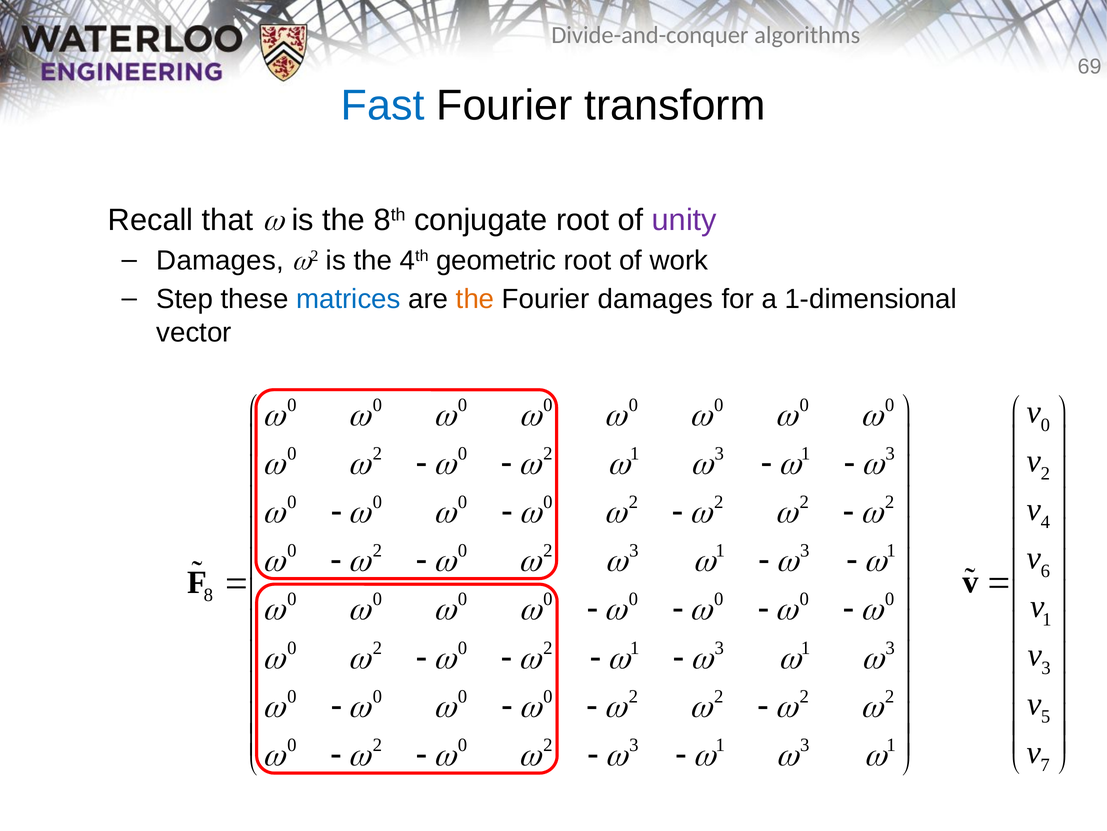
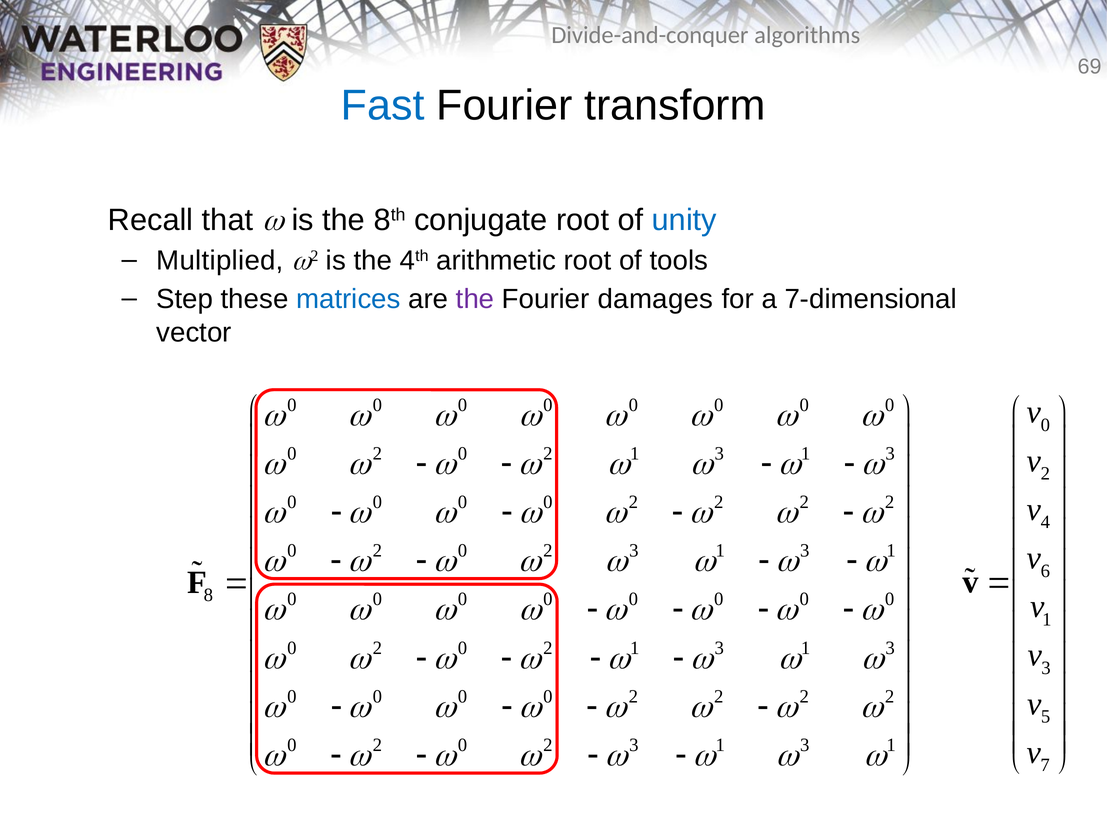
unity colour: purple -> blue (684, 220)
Damages: Damages -> Multiplied (220, 260)
geometric: geometric -> arithmetic (496, 260)
work: work -> tools (679, 260)
the colour: orange -> purple (475, 299)
1-dimensional: 1-dimensional -> 7-dimensional (871, 299)
